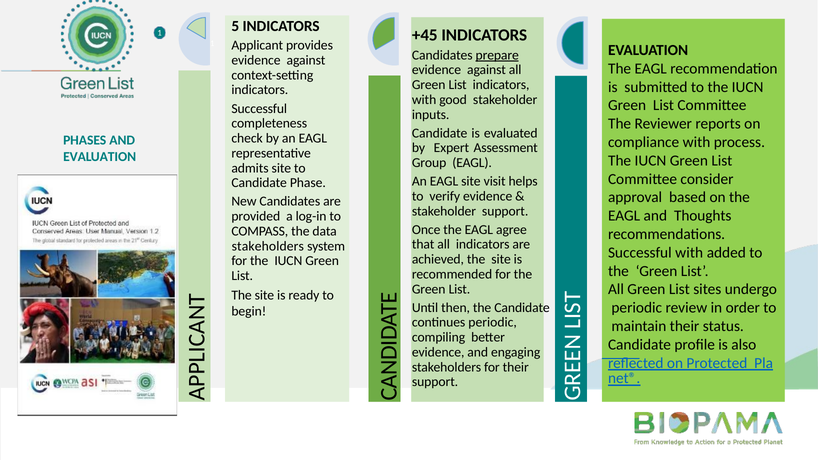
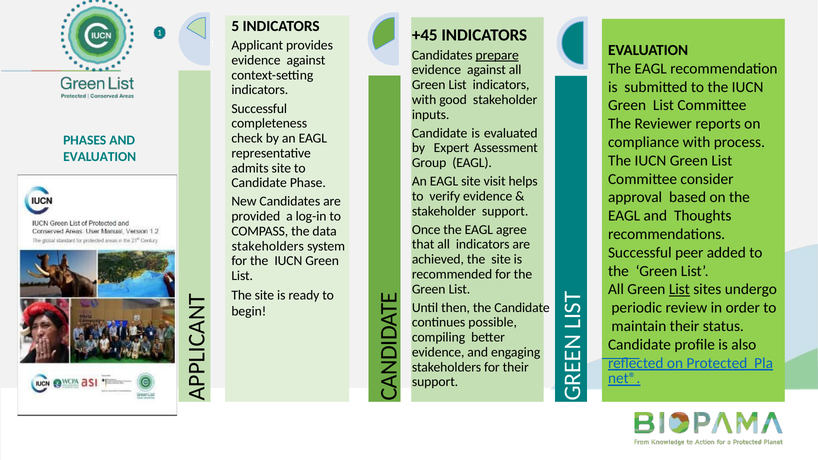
Successful with: with -> peer (689, 253)
List underline: none -> present (679, 290)
continues periodic: periodic -> possible (493, 322)
